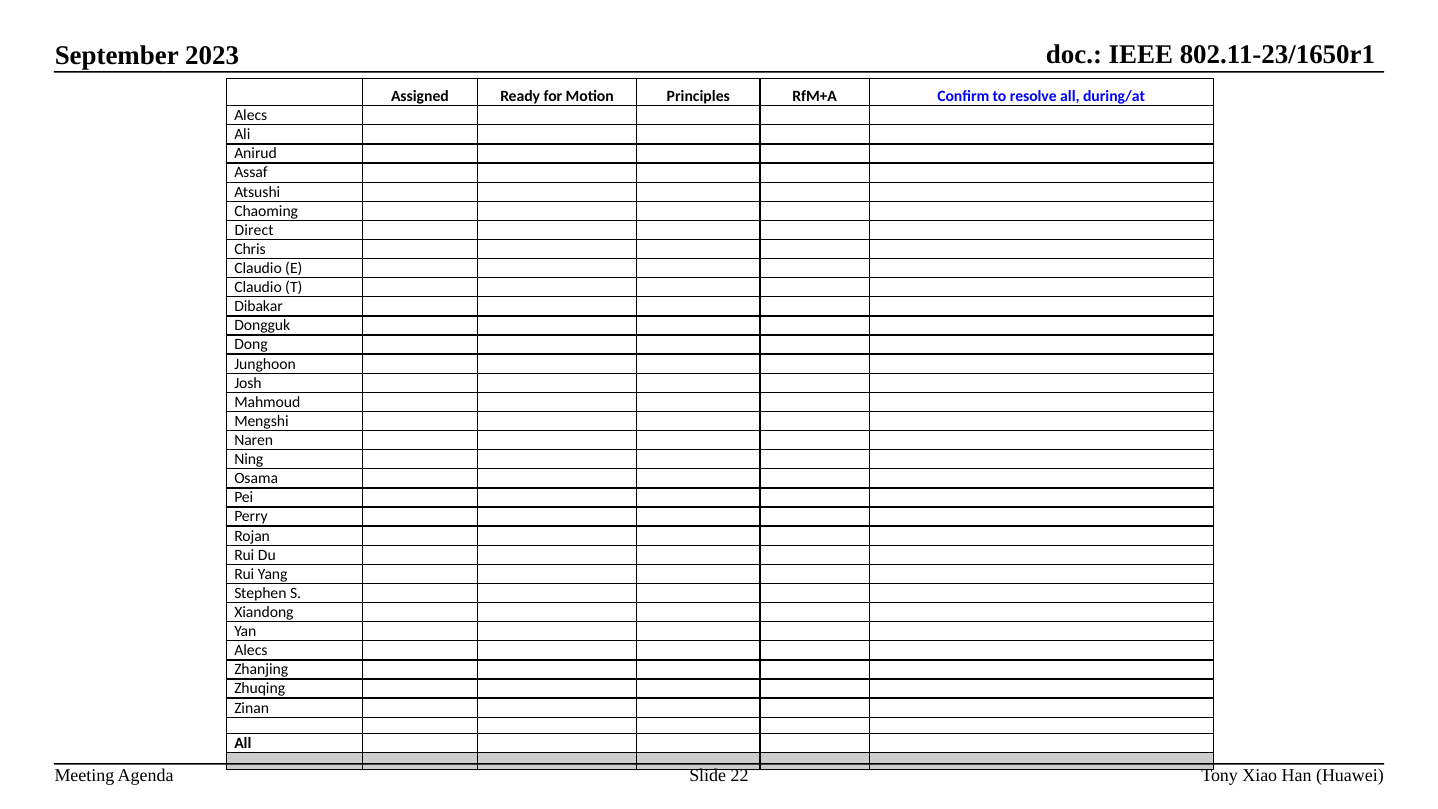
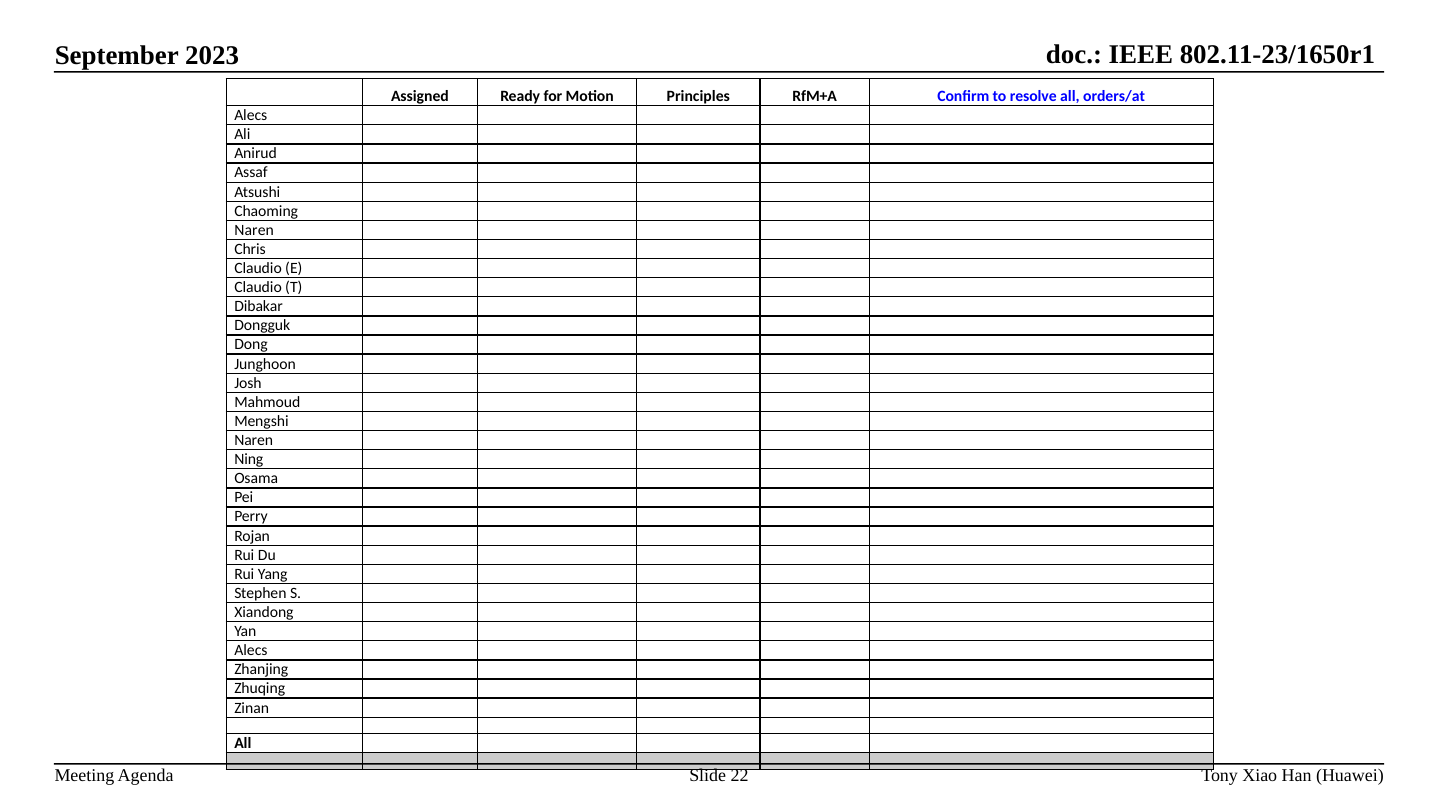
during/at: during/at -> orders/at (1114, 96)
Direct: Direct -> Naren (254, 230)
